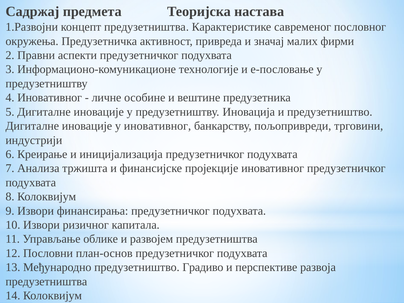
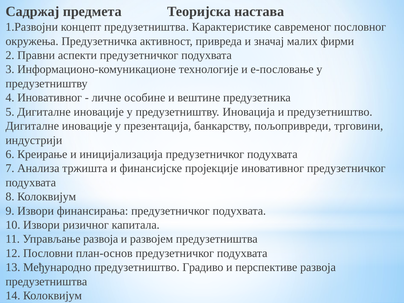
у иновативног: иновативног -> презентација (158, 126)
Управљање облике: облике -> развоја (101, 239)
